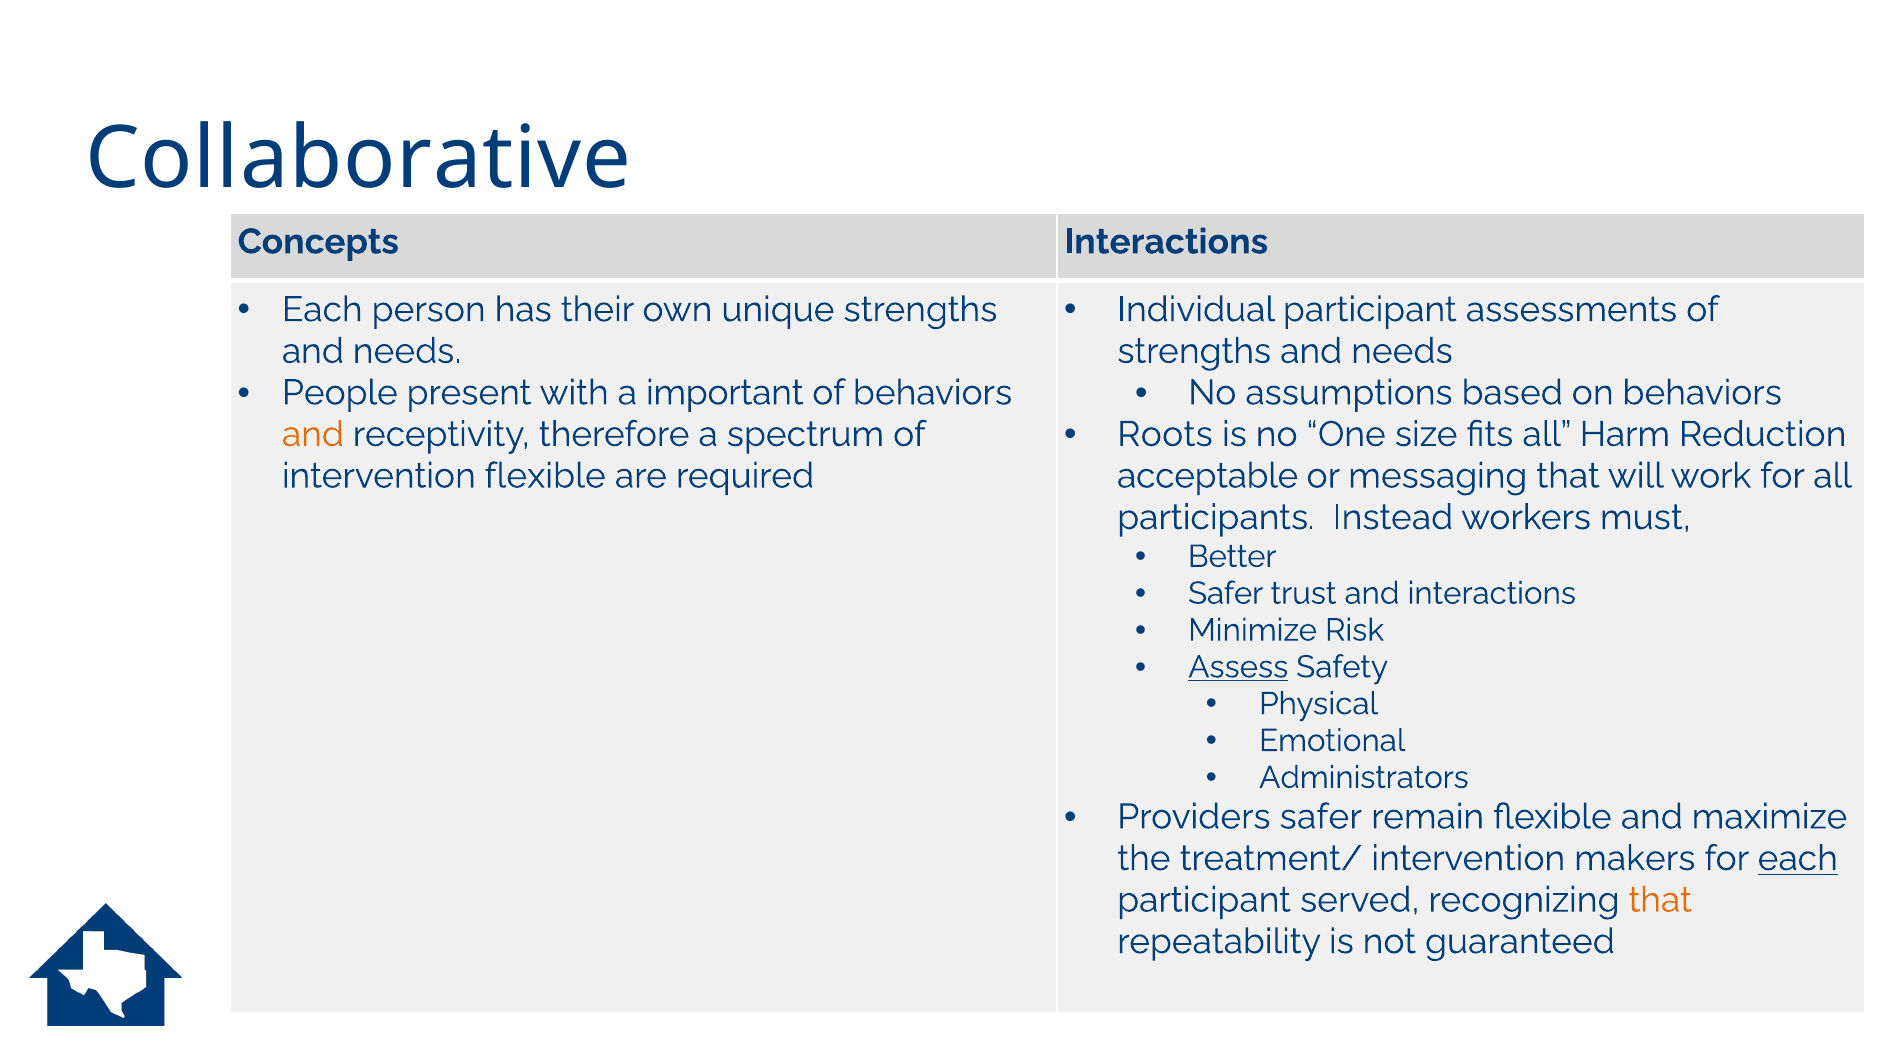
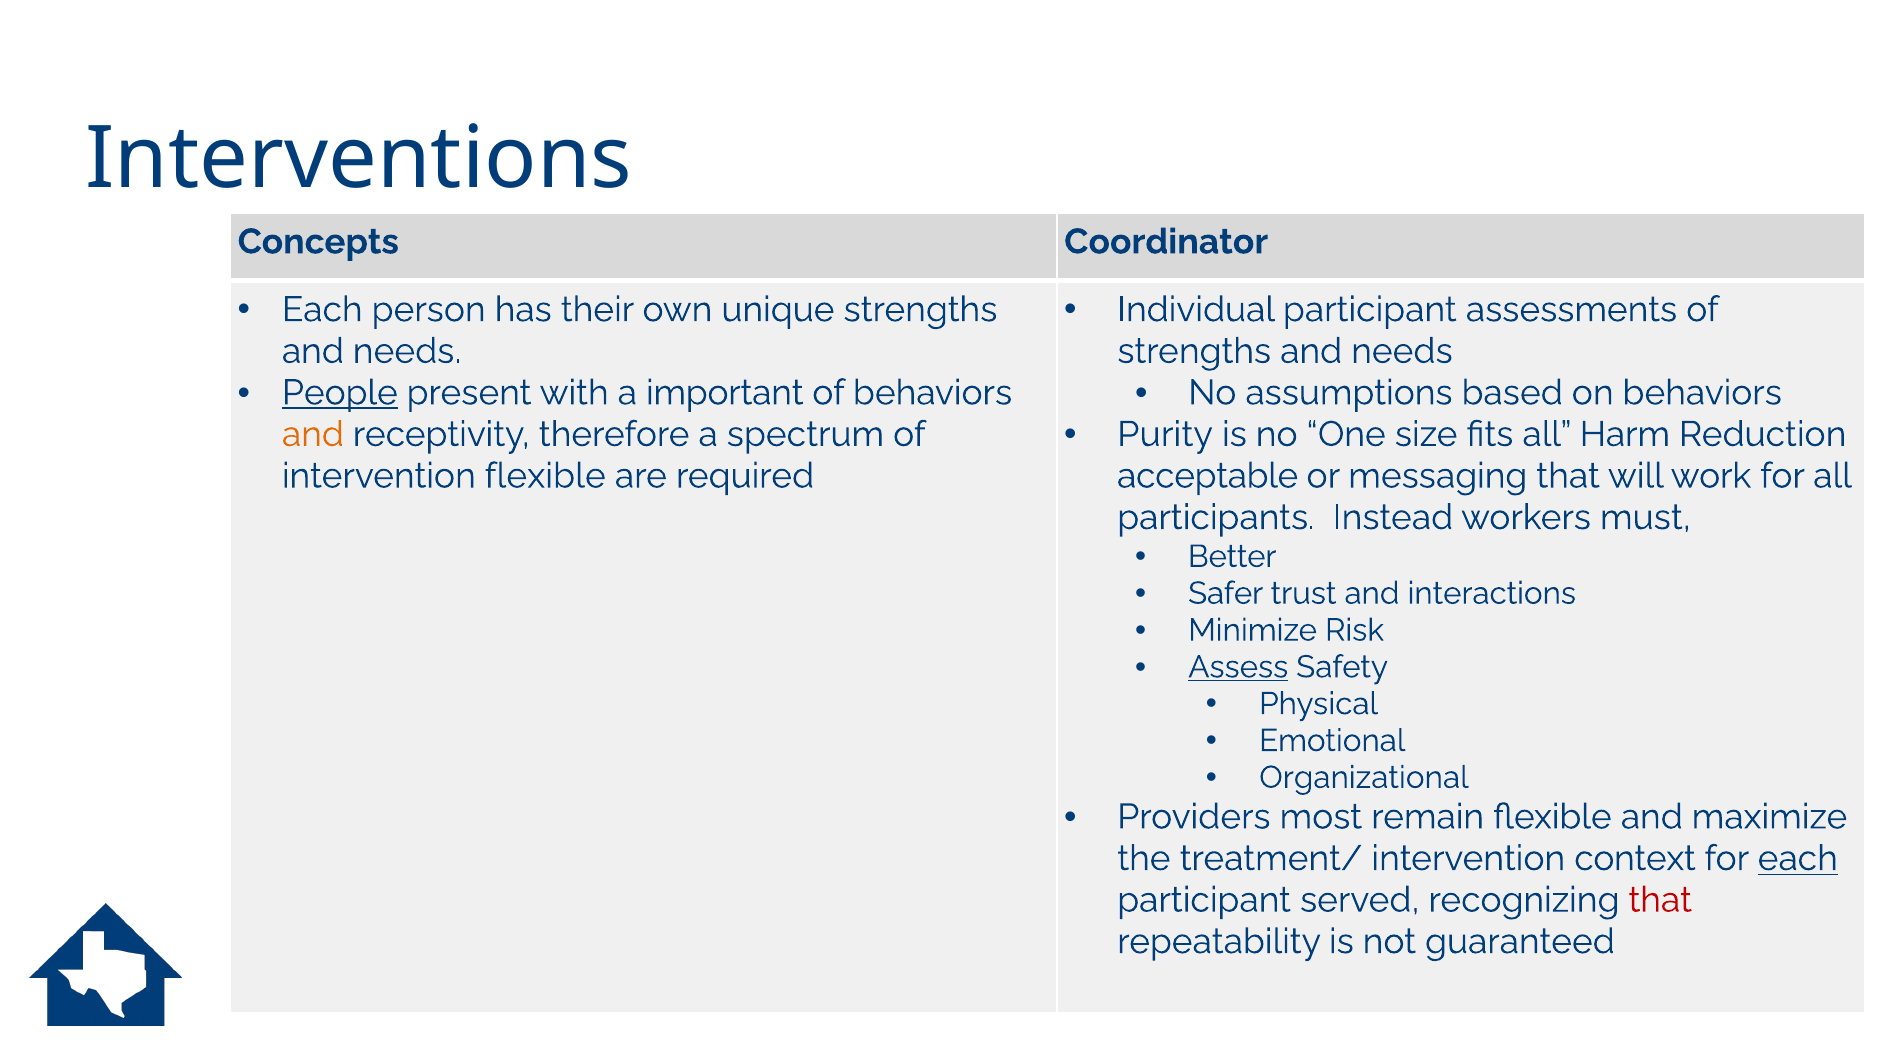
Collaborative: Collaborative -> Interventions (359, 159)
Concepts Interactions: Interactions -> Coordinator (1166, 242)
People underline: none -> present (340, 393)
Roots: Roots -> Purity (1165, 435)
Administrators: Administrators -> Organizational (1364, 778)
Providers safer: safer -> most (1321, 817)
makers: makers -> context (1635, 859)
that colour: orange -> red (1660, 900)
